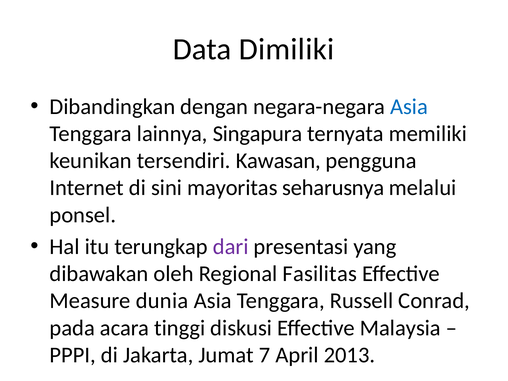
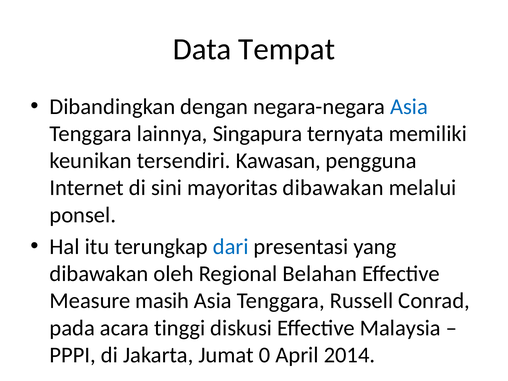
Dimiliki: Dimiliki -> Tempat (287, 49)
mayoritas seharusnya: seharusnya -> dibawakan (333, 188)
dari colour: purple -> blue (231, 247)
Fasilitas: Fasilitas -> Belahan (320, 274)
dunia: dunia -> masih (162, 301)
7: 7 -> 0 (265, 355)
2013: 2013 -> 2014 (349, 355)
